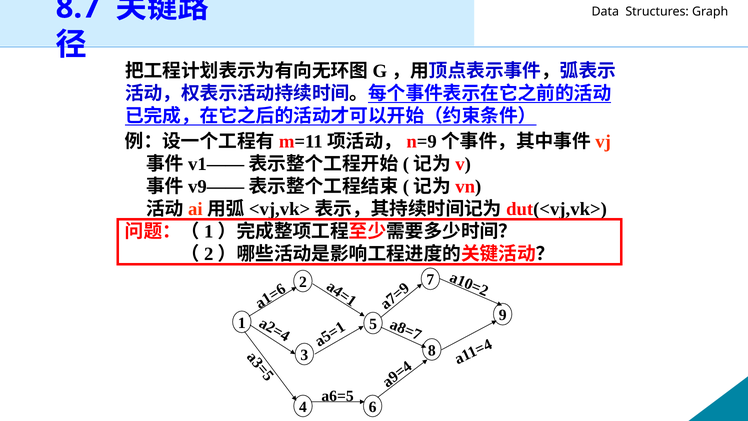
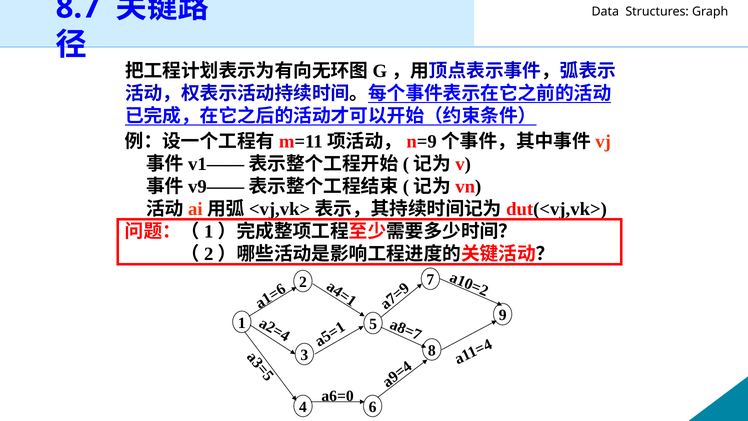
a6=5: a6=5 -> a6=0 (338, 396)
